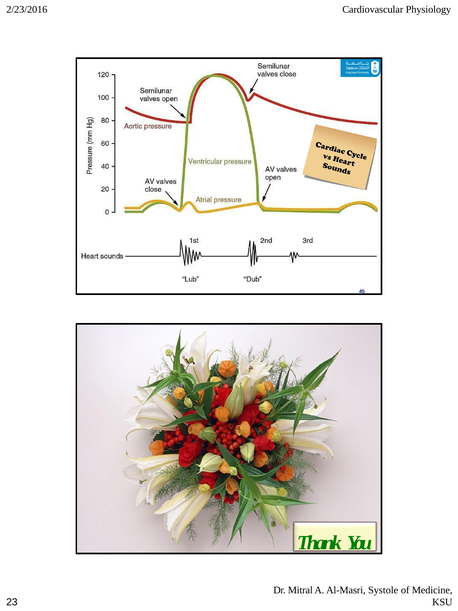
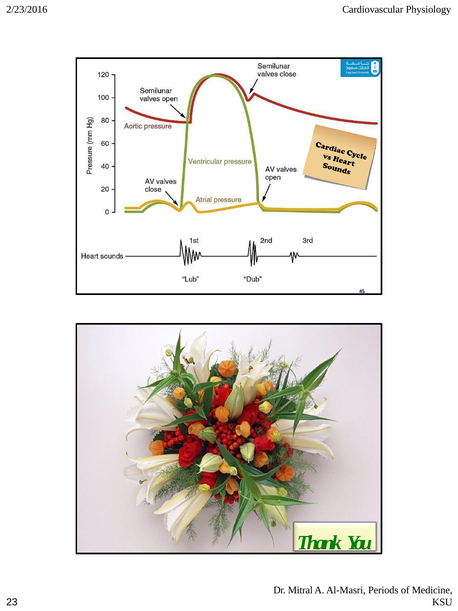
Systole: Systole -> Periods (383, 590)
